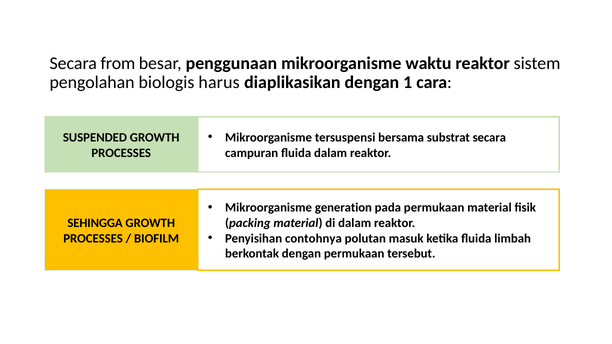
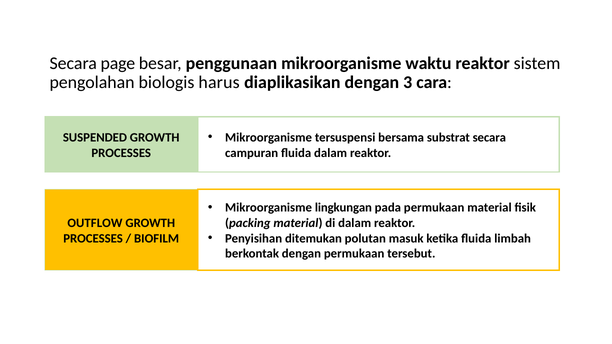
from: from -> page (118, 63)
1: 1 -> 3 (408, 83)
generation: generation -> lingkungan (343, 208)
SEHINGGA: SEHINGGA -> OUTFLOW (95, 223)
contohnya: contohnya -> ditemukan (313, 239)
